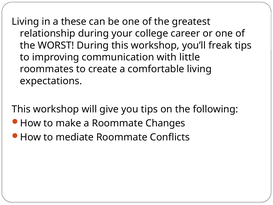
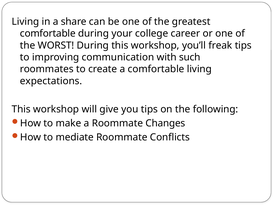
these: these -> share (74, 22)
relationship: relationship -> comfortable (48, 33)
little: little -> such (190, 57)
